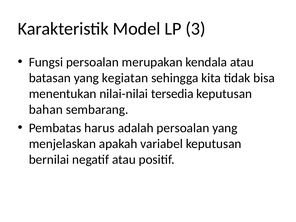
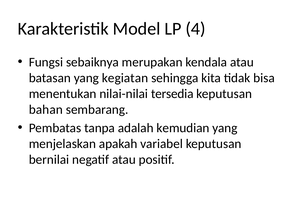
3: 3 -> 4 (196, 29)
Fungsi persoalan: persoalan -> sebaiknya (92, 62)
harus: harus -> tanpa (100, 128)
adalah persoalan: persoalan -> kemudian (183, 128)
